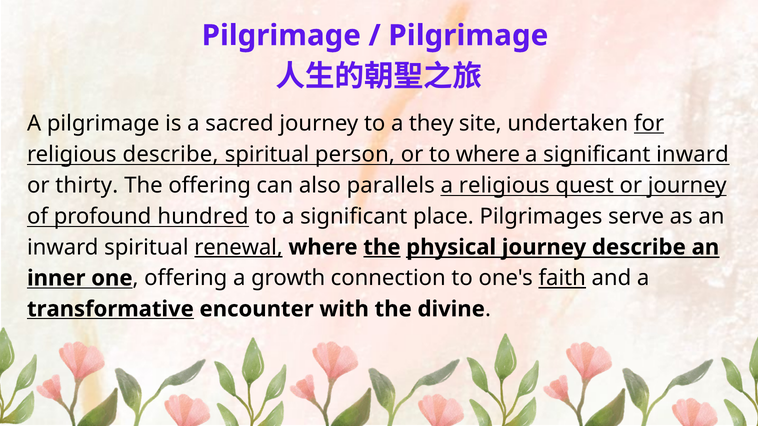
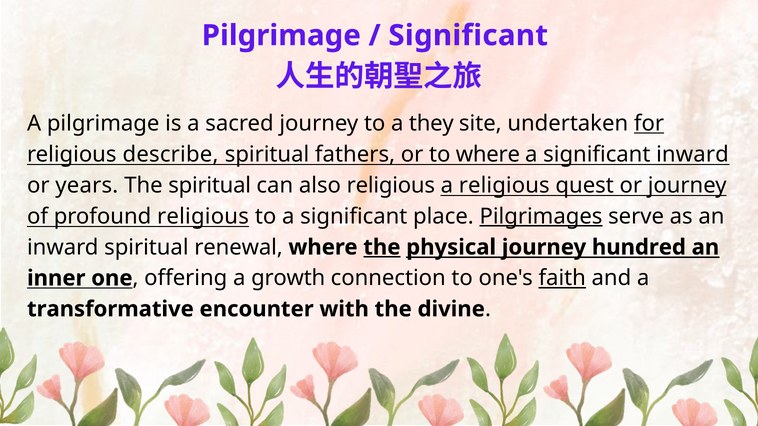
Pilgrimage: Pilgrimage -> Significant (468, 36)
person: person -> fathers (355, 155)
thirty: thirty -> years (87, 186)
The offering: offering -> spiritual (210, 186)
also parallels: parallels -> religious (391, 186)
profound hundred: hundred -> religious (203, 216)
Pilgrimages underline: none -> present (541, 216)
renewal underline: present -> none (239, 247)
journey describe: describe -> hundred (639, 247)
transformative underline: present -> none (110, 309)
